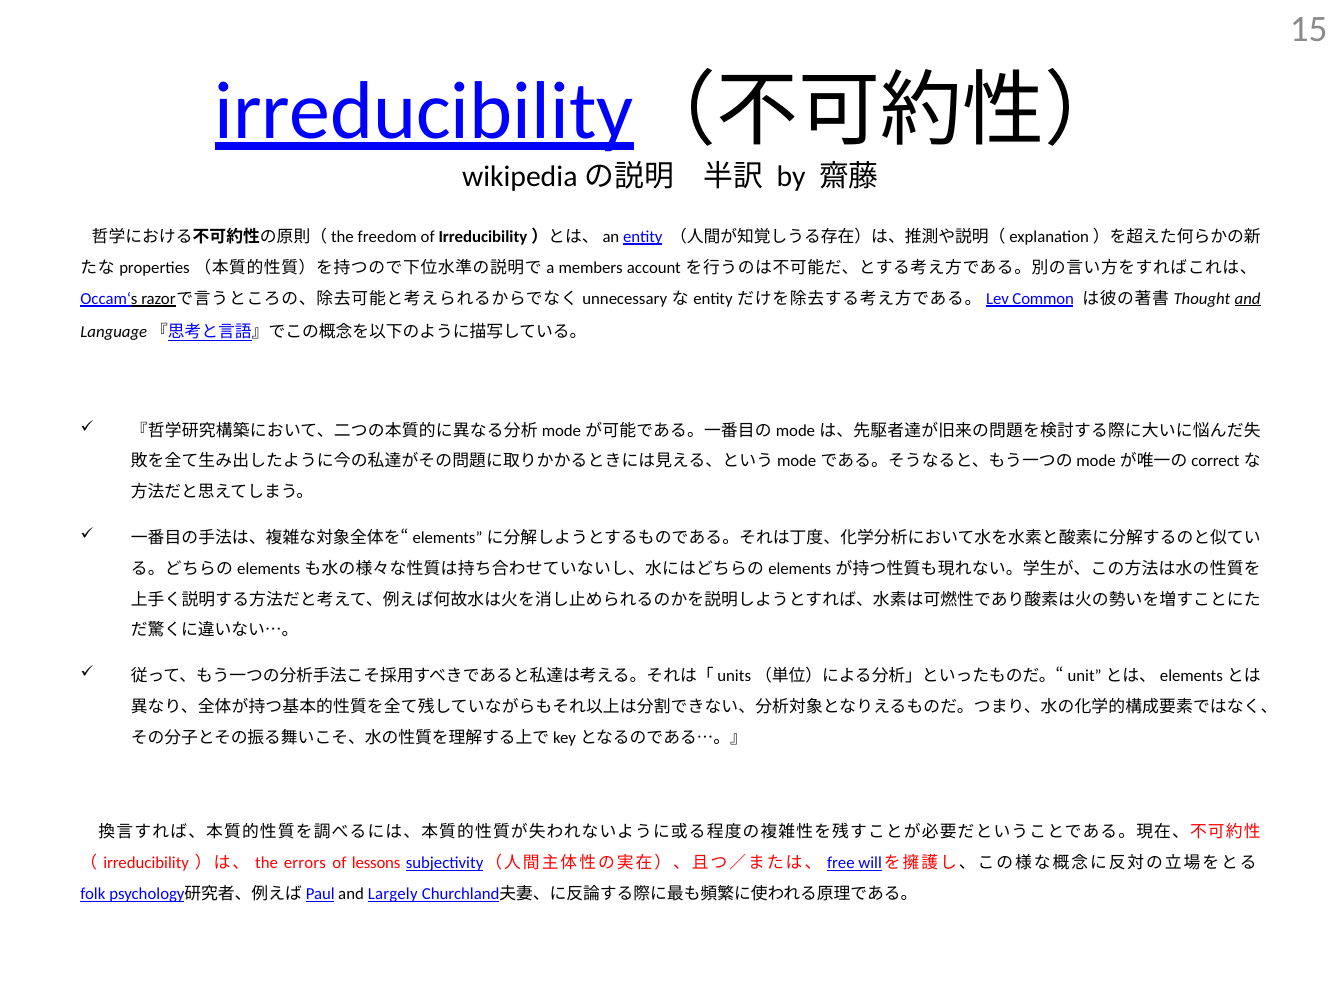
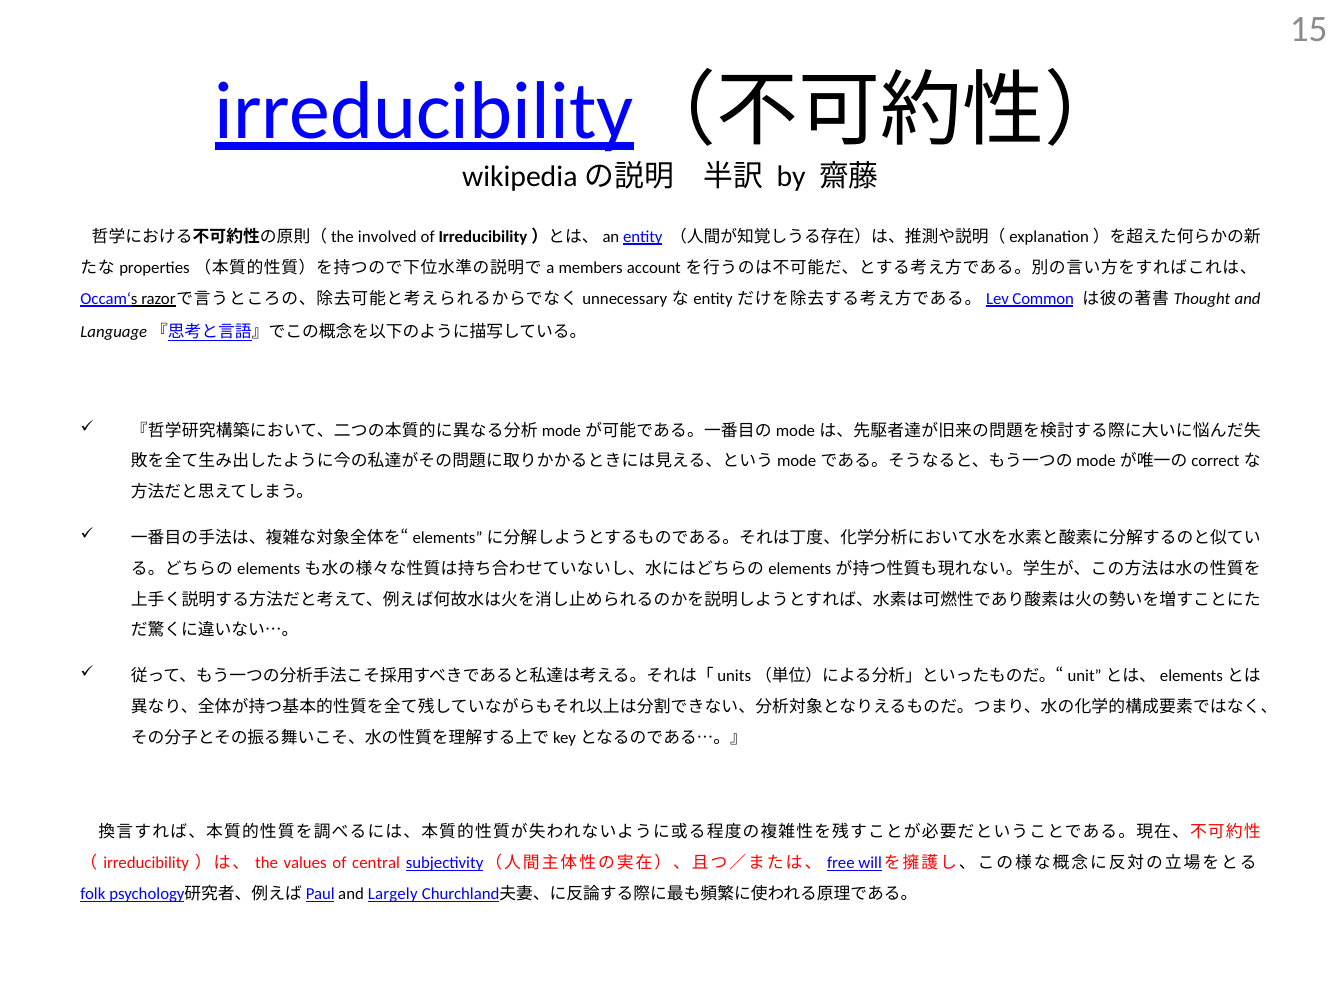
freedom: freedom -> involved (387, 237)
and underline: present -> none (1248, 299)
errors: errors -> values (305, 863)
lessons: lessons -> central (376, 863)
